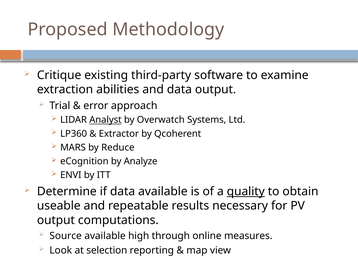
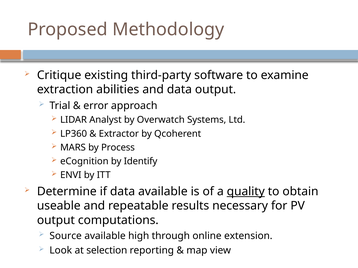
Analyst underline: present -> none (105, 120)
Reduce: Reduce -> Process (118, 148)
Analyze: Analyze -> Identify (141, 162)
measures: measures -> extension (248, 236)
